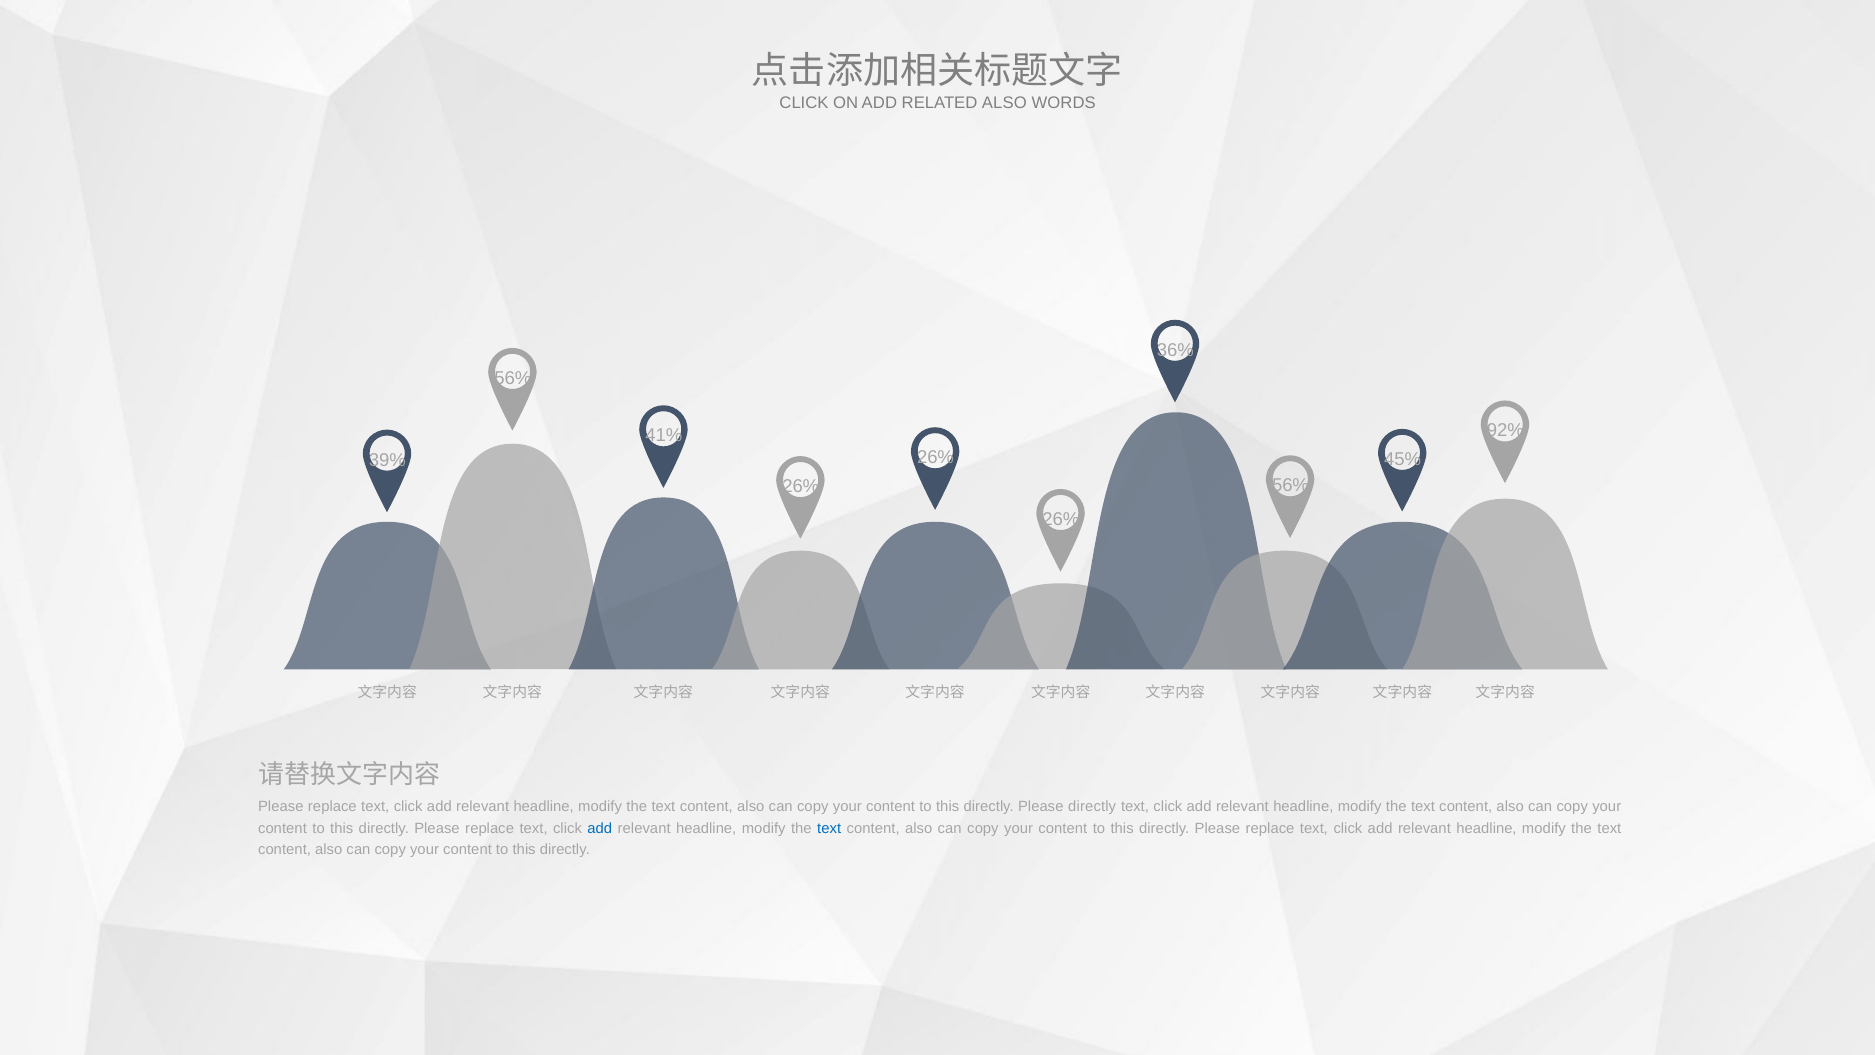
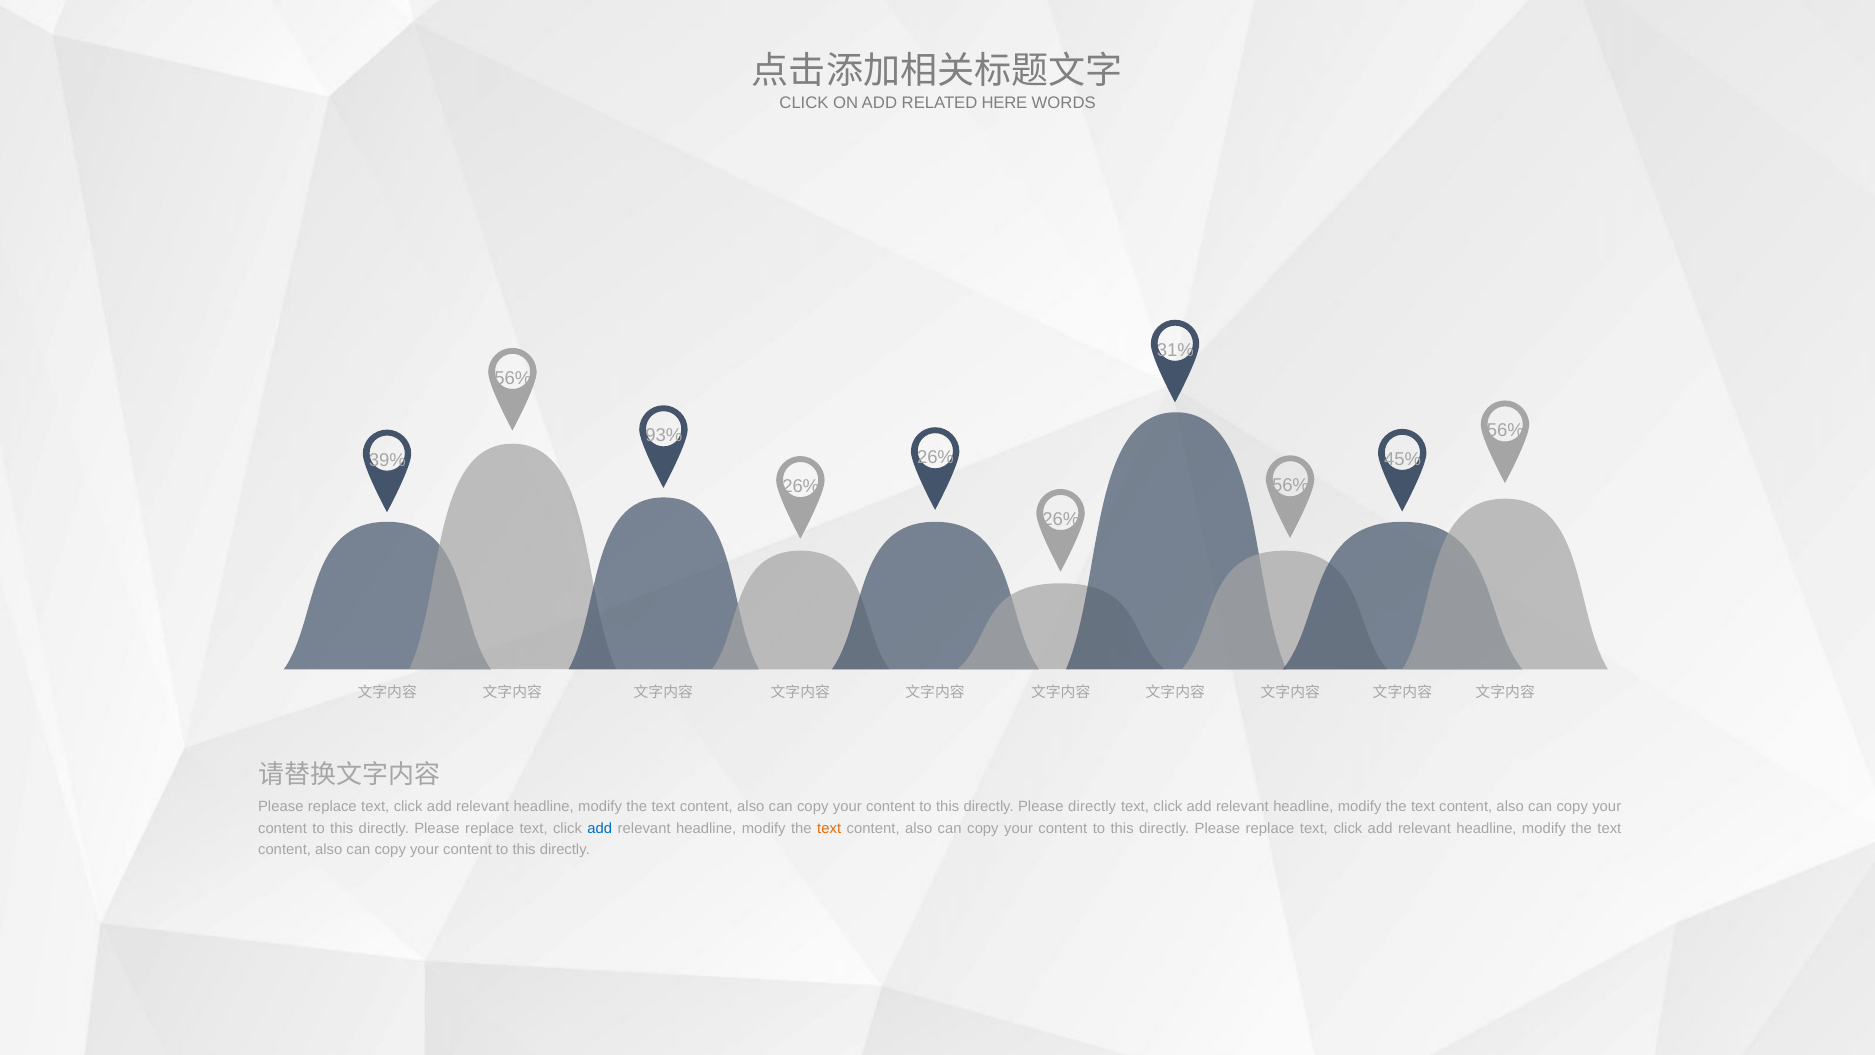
RELATED ALSO: ALSO -> HERE (1004, 103)
36%: 36% -> 31% (1175, 350)
92%: 92% -> 56% (1505, 431)
41%: 41% -> 93% (664, 436)
text colour: blue -> orange (829, 828)
